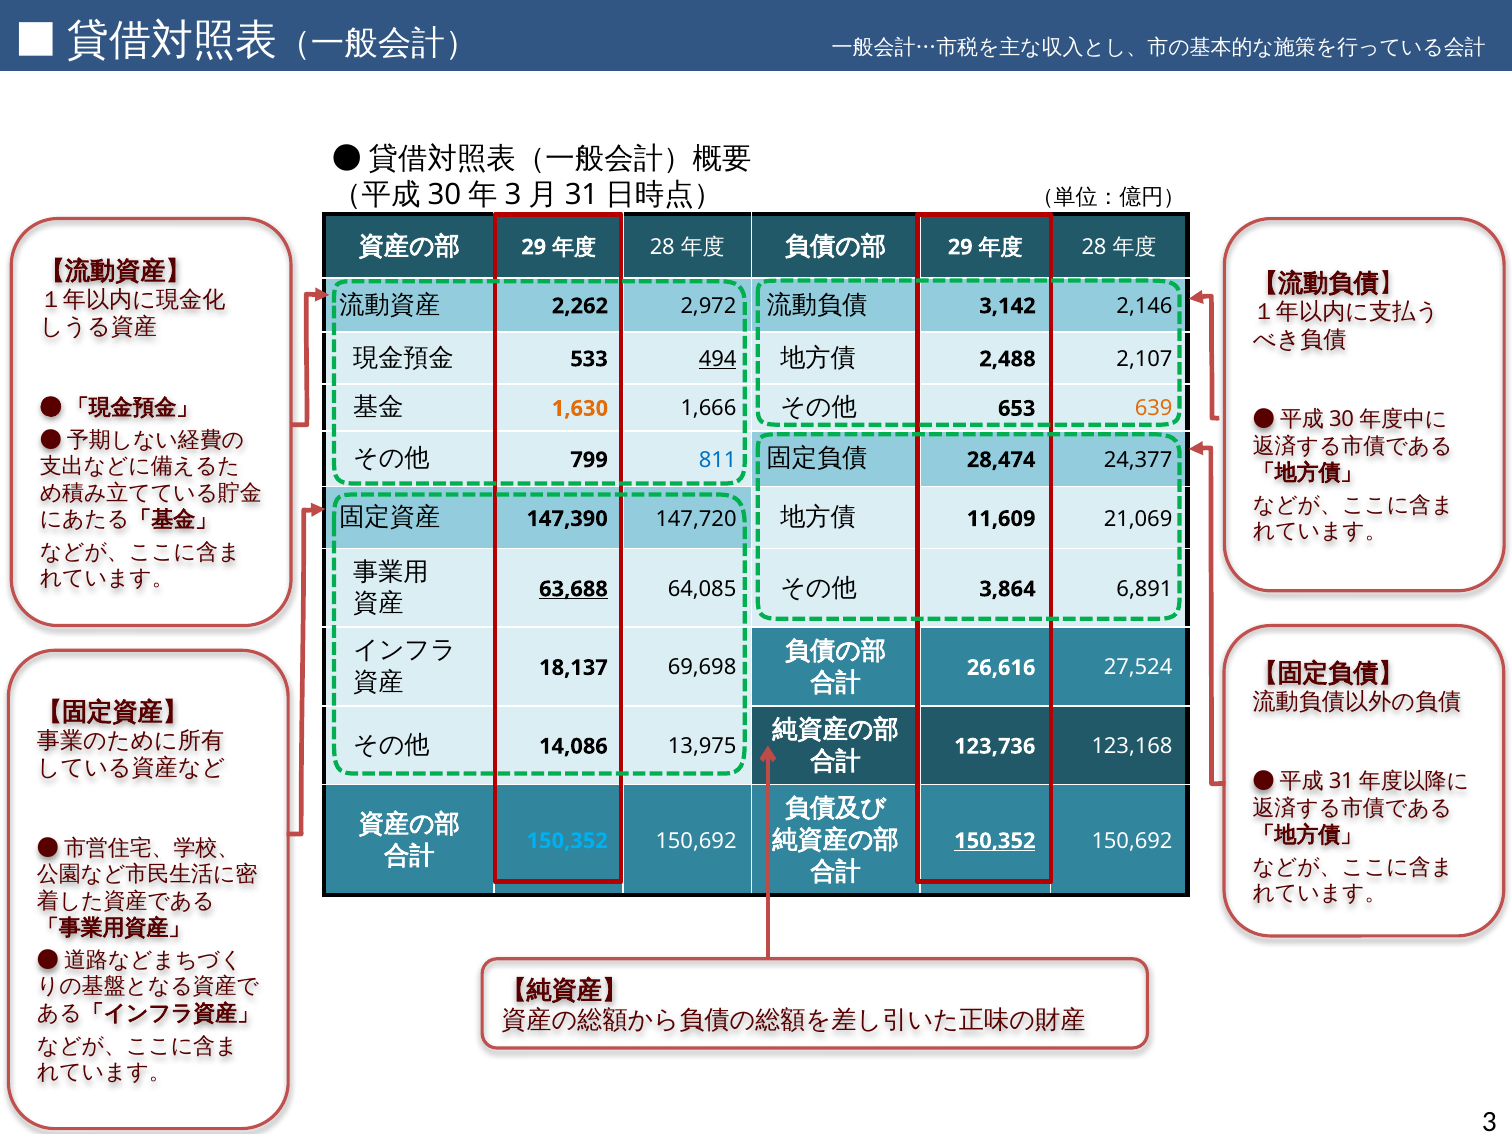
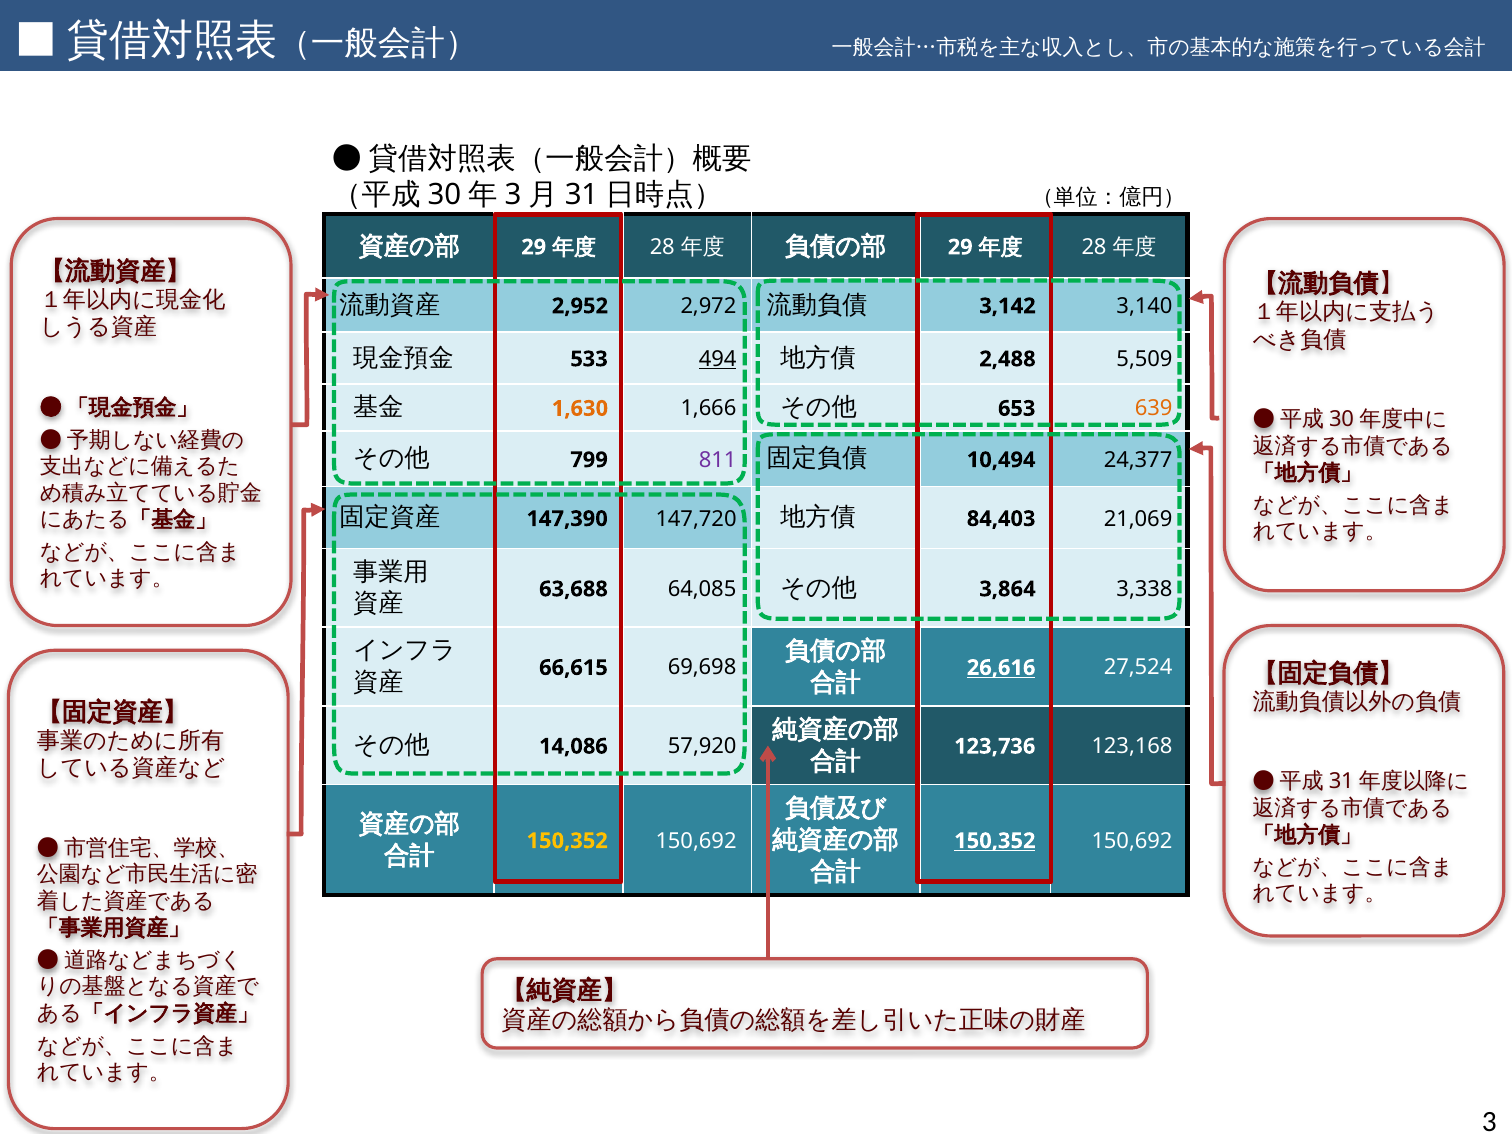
2,262: 2,262 -> 2,952 (580, 306)
2,146: 2,146 -> 3,140 (1144, 306)
2,107: 2,107 -> 5,509 (1144, 359)
811 colour: blue -> purple (718, 460)
28,474: 28,474 -> 10,494 (1001, 460)
11,609: 11,609 -> 84,403 (1001, 519)
63,688 underline: present -> none (573, 589)
6,891: 6,891 -> 3,338 (1144, 589)
18,137: 18,137 -> 66,615 (573, 668)
26,616 underline: none -> present (1001, 668)
13,975: 13,975 -> 57,920 (702, 746)
150,352 colour: light blue -> yellow (567, 841)
